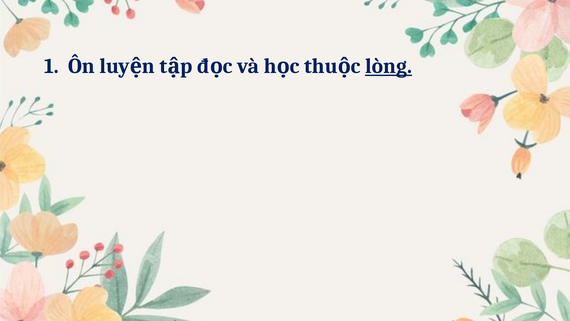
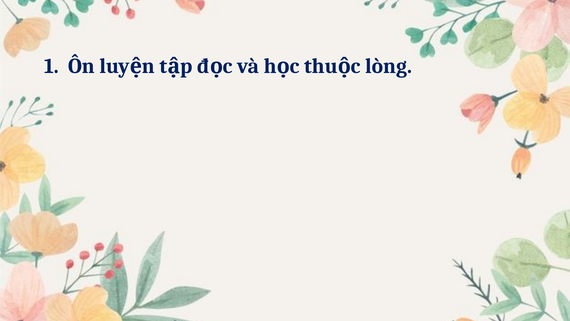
lòng underline: present -> none (389, 66)
